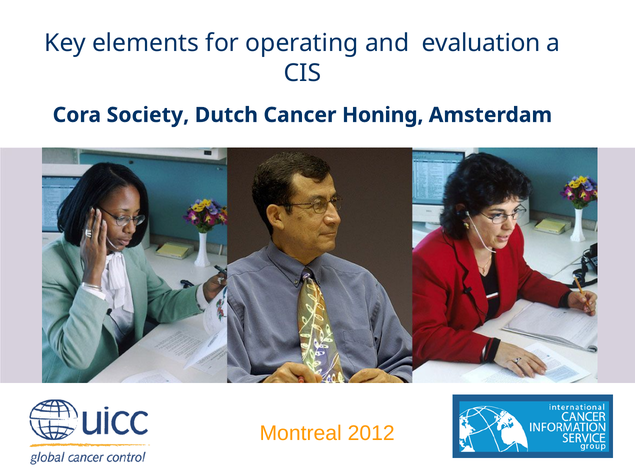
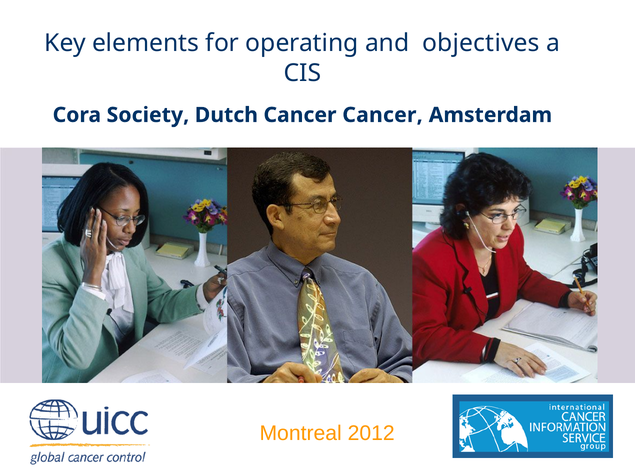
evaluation: evaluation -> objectives (481, 43)
Cancer Honing: Honing -> Cancer (383, 115)
